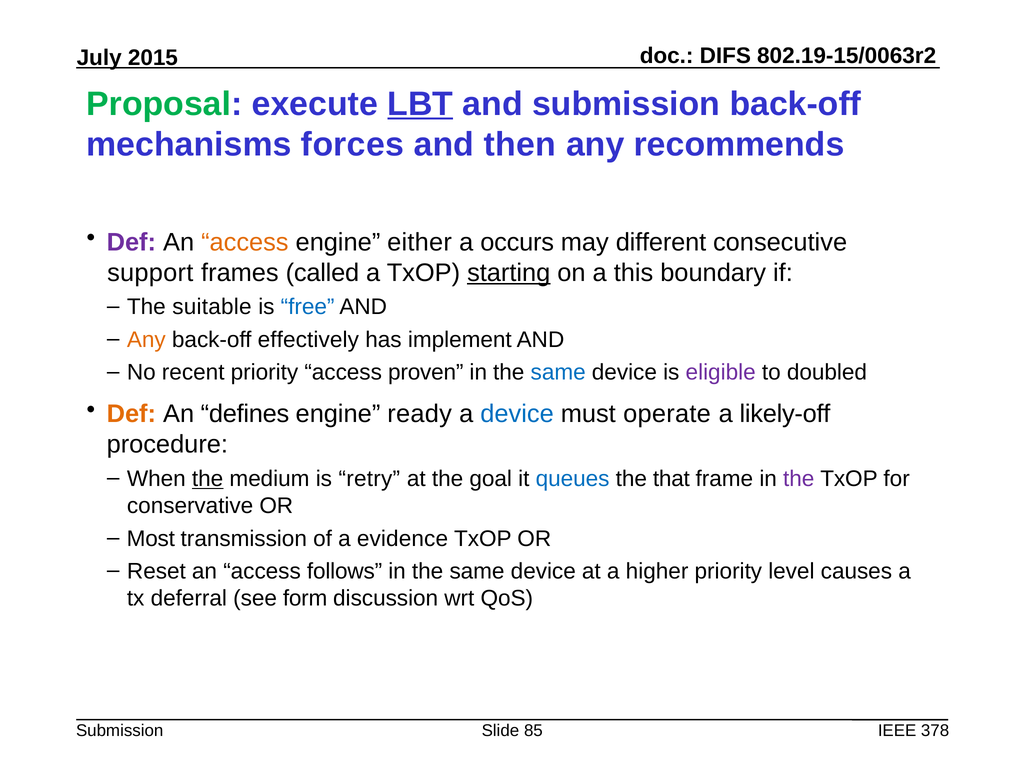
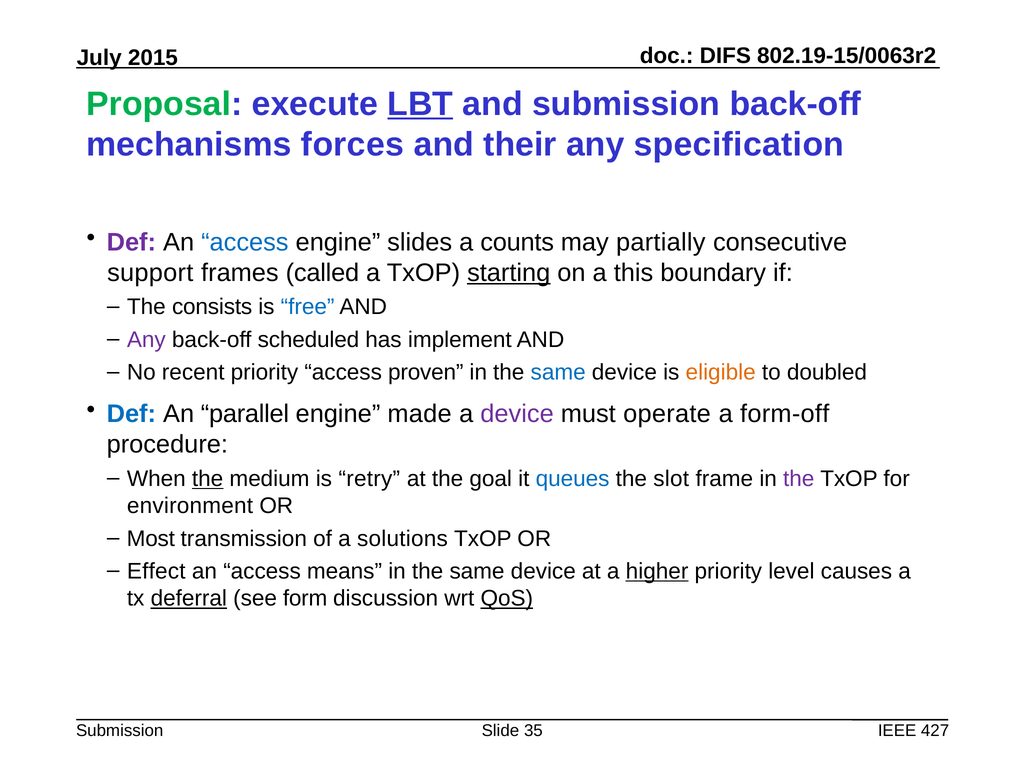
then: then -> their (520, 145)
recommends: recommends -> specification (739, 145)
access colour: orange -> blue (245, 242)
either: either -> slides (420, 242)
occurs: occurs -> counts (517, 242)
different: different -> partially (661, 242)
suitable: suitable -> consists (212, 307)
Any colour: orange -> purple (146, 340)
effectively: effectively -> scheduled (308, 340)
eligible colour: purple -> orange (721, 372)
Def colour: orange -> blue (131, 414)
defines: defines -> parallel (245, 414)
ready: ready -> made (420, 414)
device colour: blue -> purple (517, 414)
likely-off: likely-off -> form-off (785, 414)
that: that -> slot (671, 479)
conservative: conservative -> environment (190, 506)
evidence: evidence -> solutions (402, 539)
Reset: Reset -> Effect (156, 571)
follows: follows -> means (344, 571)
higher underline: none -> present (657, 571)
deferral underline: none -> present (189, 598)
QoS underline: none -> present (507, 598)
85: 85 -> 35 (533, 731)
378: 378 -> 427 (935, 731)
